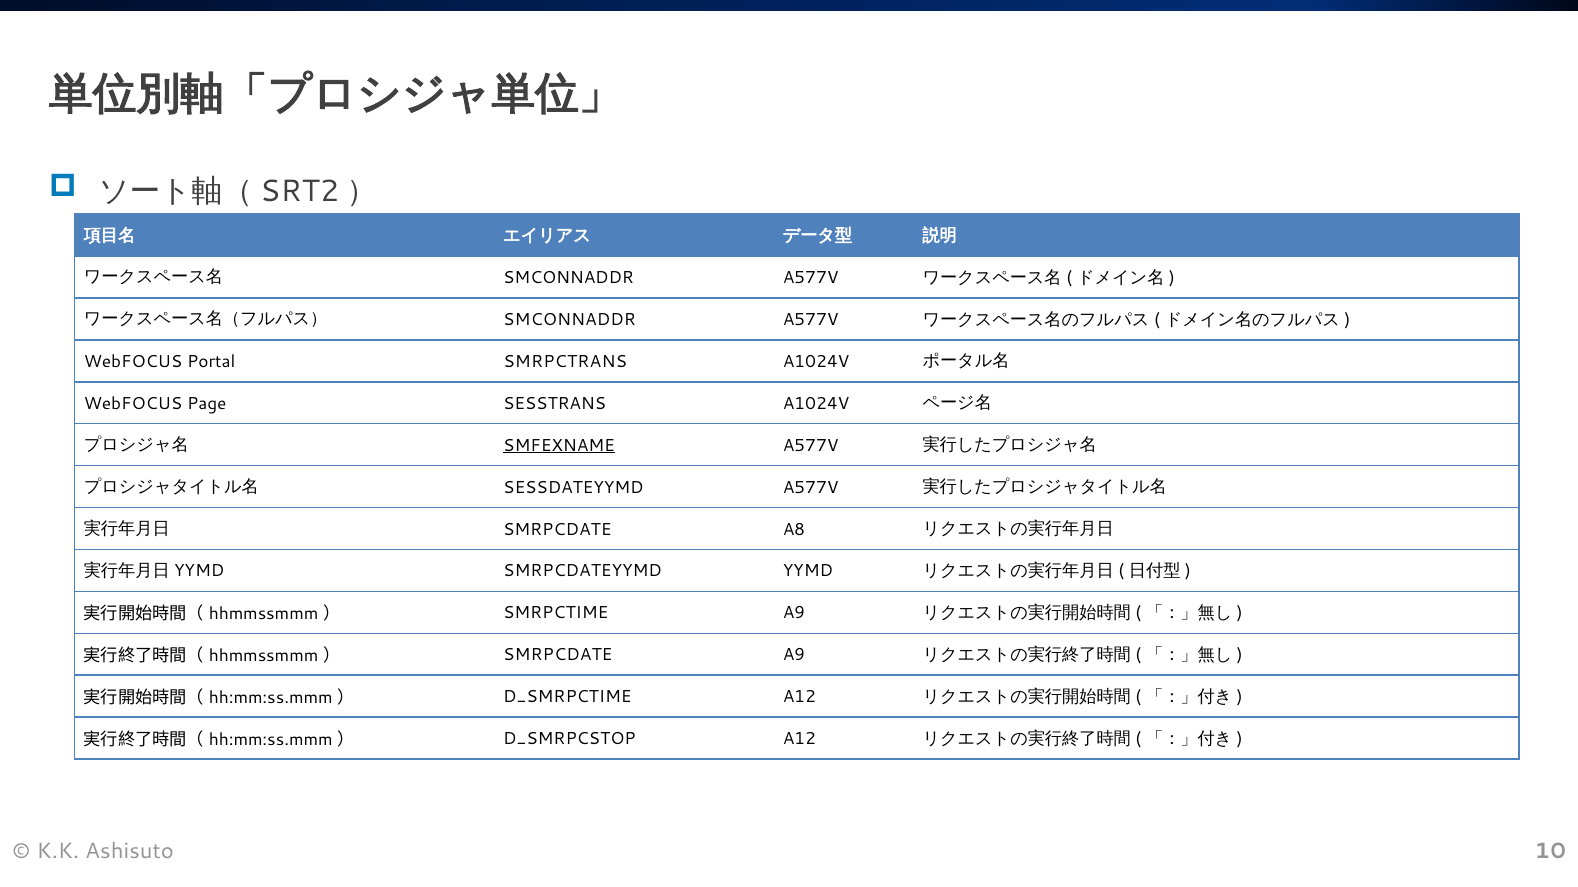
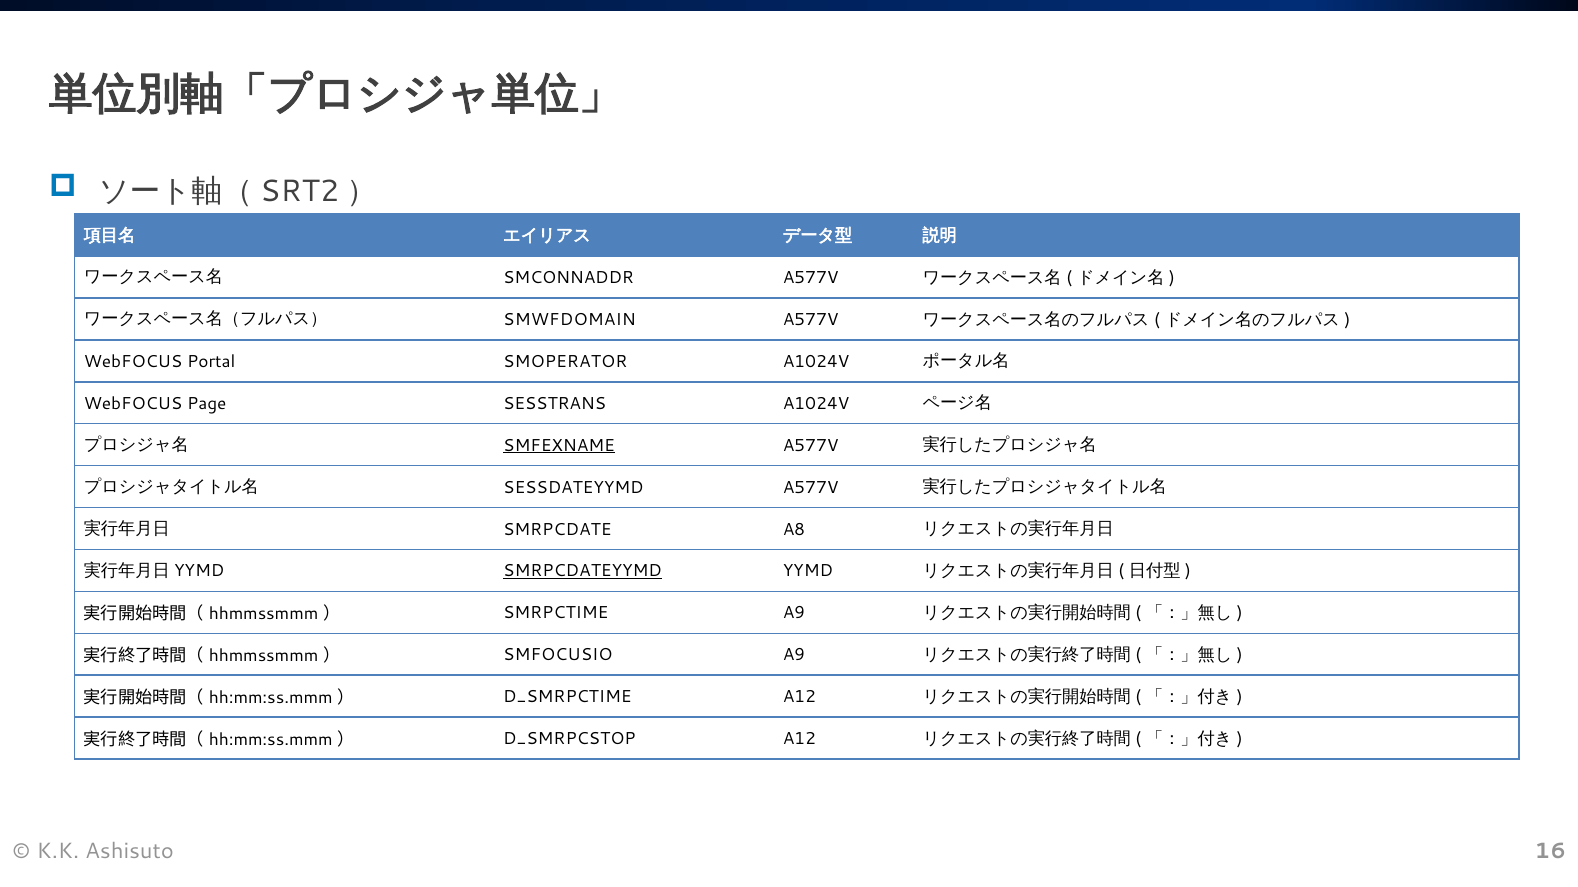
SMCONNADDR: SMCONNADDR -> SMWFDOMAIN (570, 320)
SMRPCTRANS: SMRPCTRANS -> SMOPERATOR (565, 362)
SMRPCDATEYYMD underline: none -> present (583, 572)
SMRPCDATE: SMRPCDATE -> SMFOCUSIO (558, 656)
10: 10 -> 16 (1550, 852)
